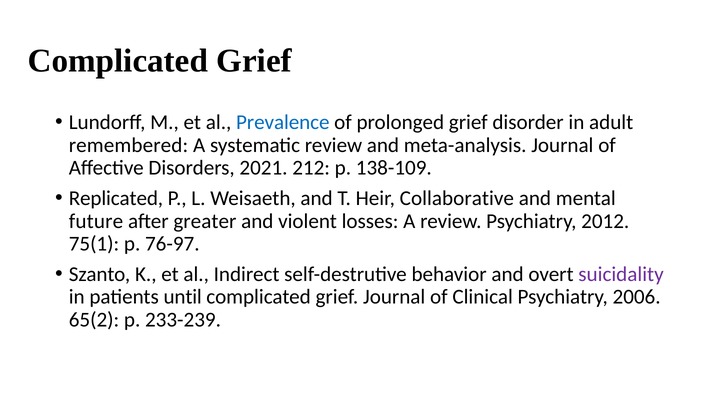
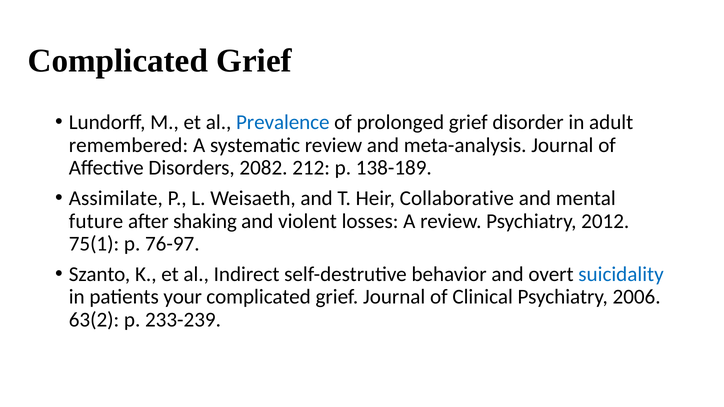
2021: 2021 -> 2082 (264, 168)
138-109: 138-109 -> 138-189 (394, 168)
Replicated: Replicated -> Assimilate (116, 198)
greater: greater -> shaking (205, 221)
suicidality colour: purple -> blue (621, 274)
until: until -> your (183, 297)
65(2: 65(2 -> 63(2 (94, 320)
